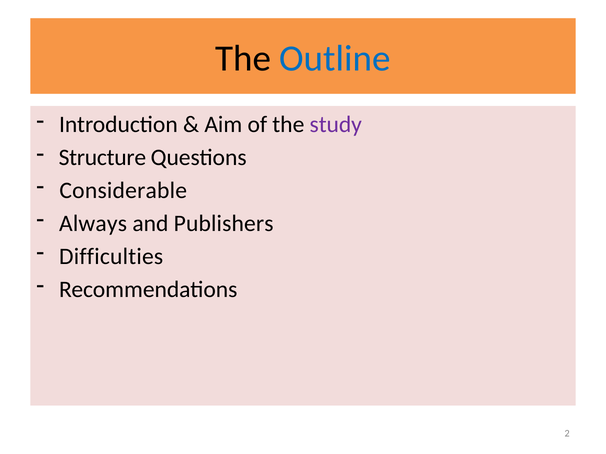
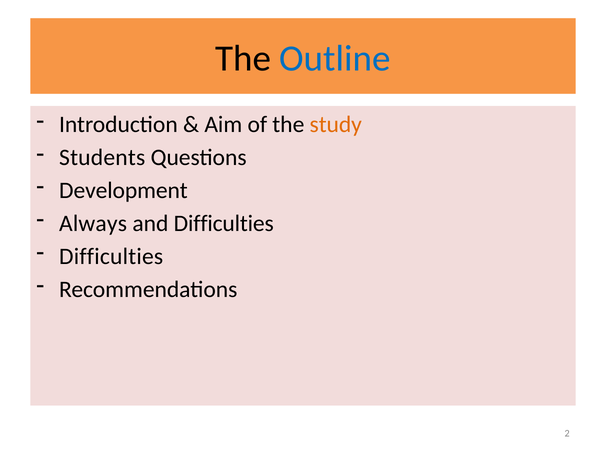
study colour: purple -> orange (336, 125)
Structure: Structure -> Students (102, 158)
Considerable: Considerable -> Development (123, 191)
and Publishers: Publishers -> Difficulties (224, 224)
